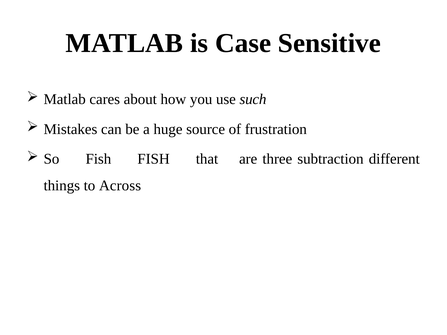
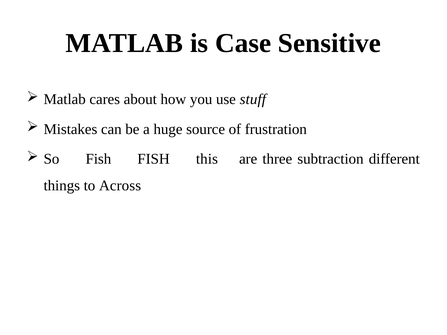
such: such -> stuff (253, 99)
that: that -> this (207, 159)
